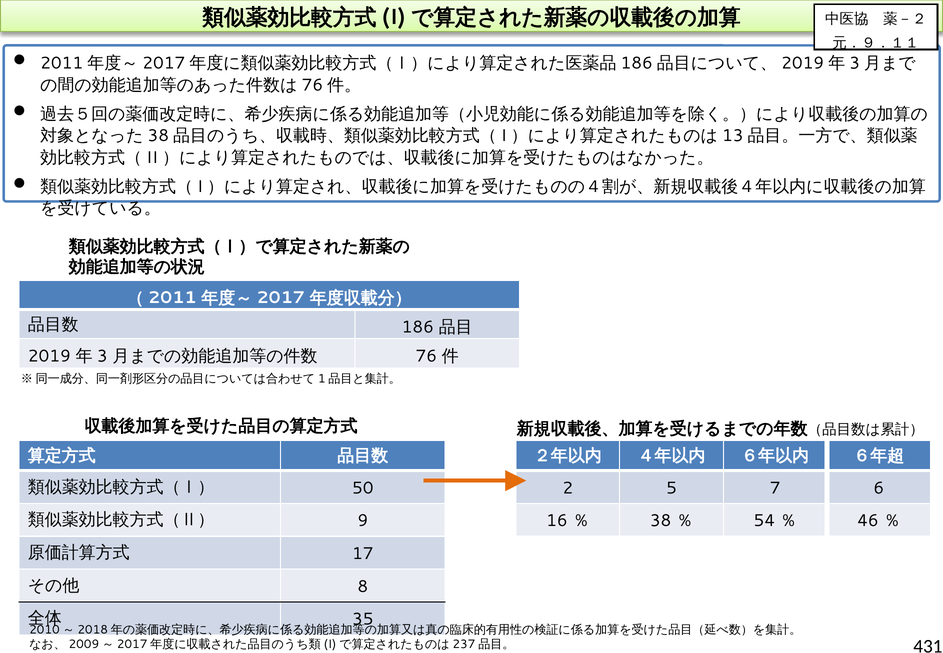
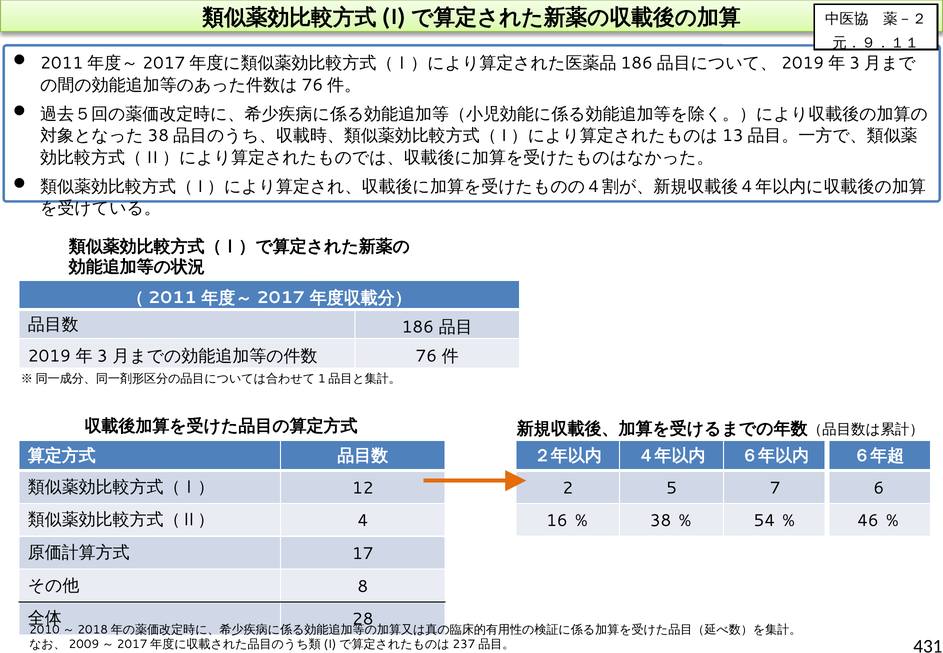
50: 50 -> 12 (363, 488)
9: 9 -> 4 (363, 521)
35: 35 -> 28 (363, 619)
